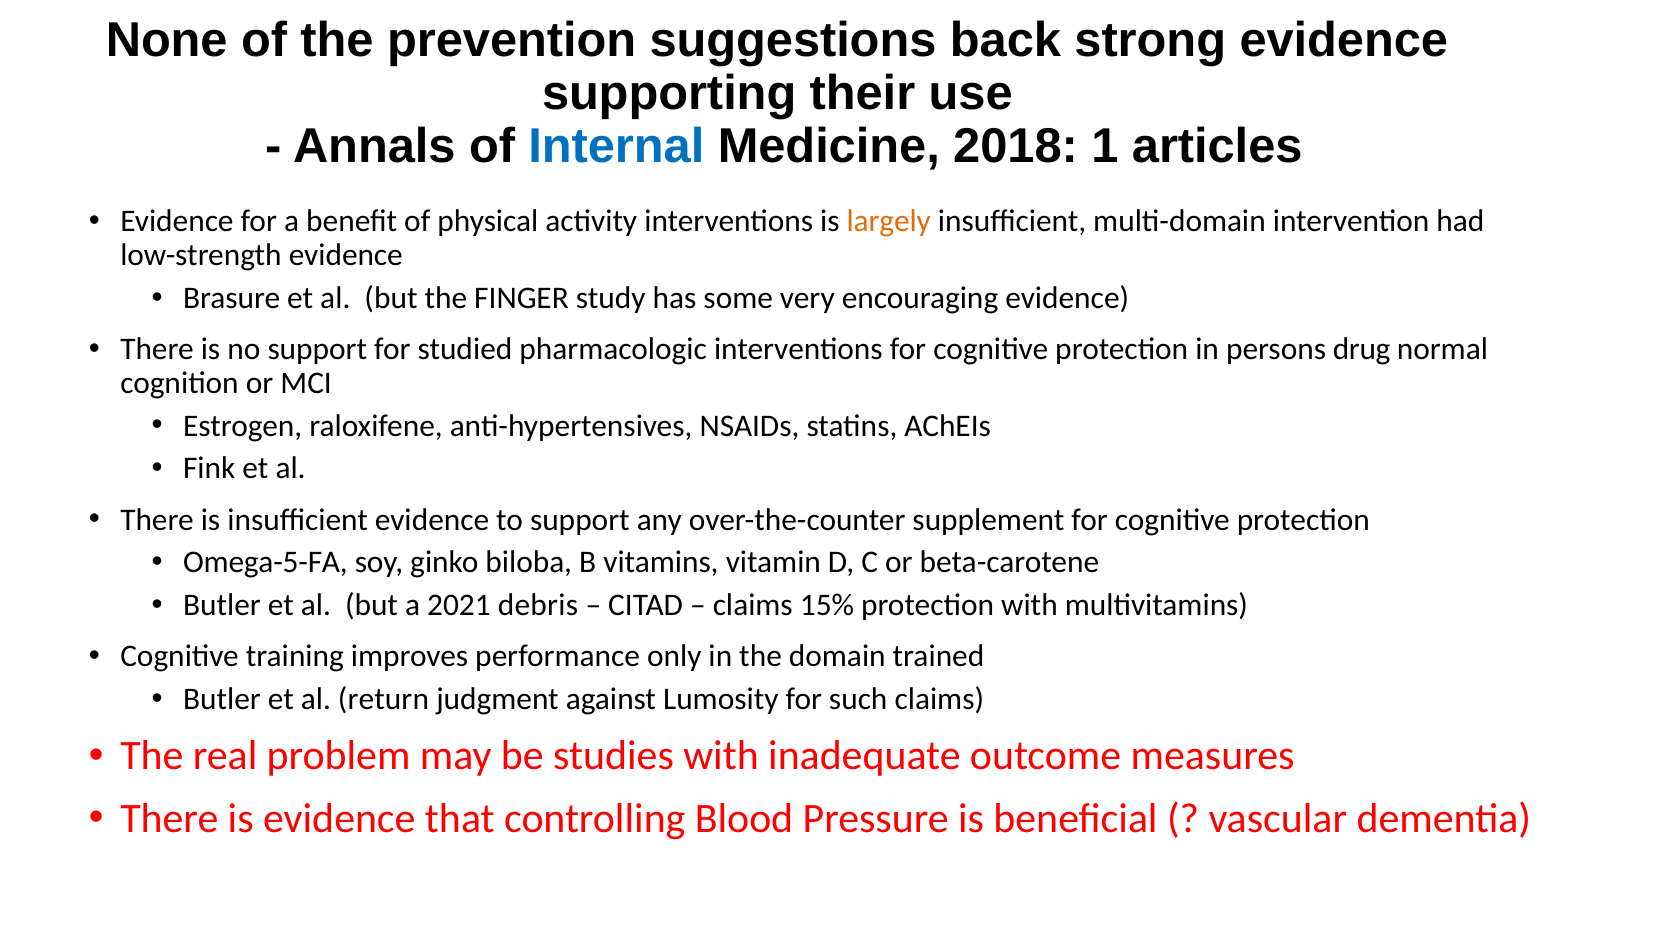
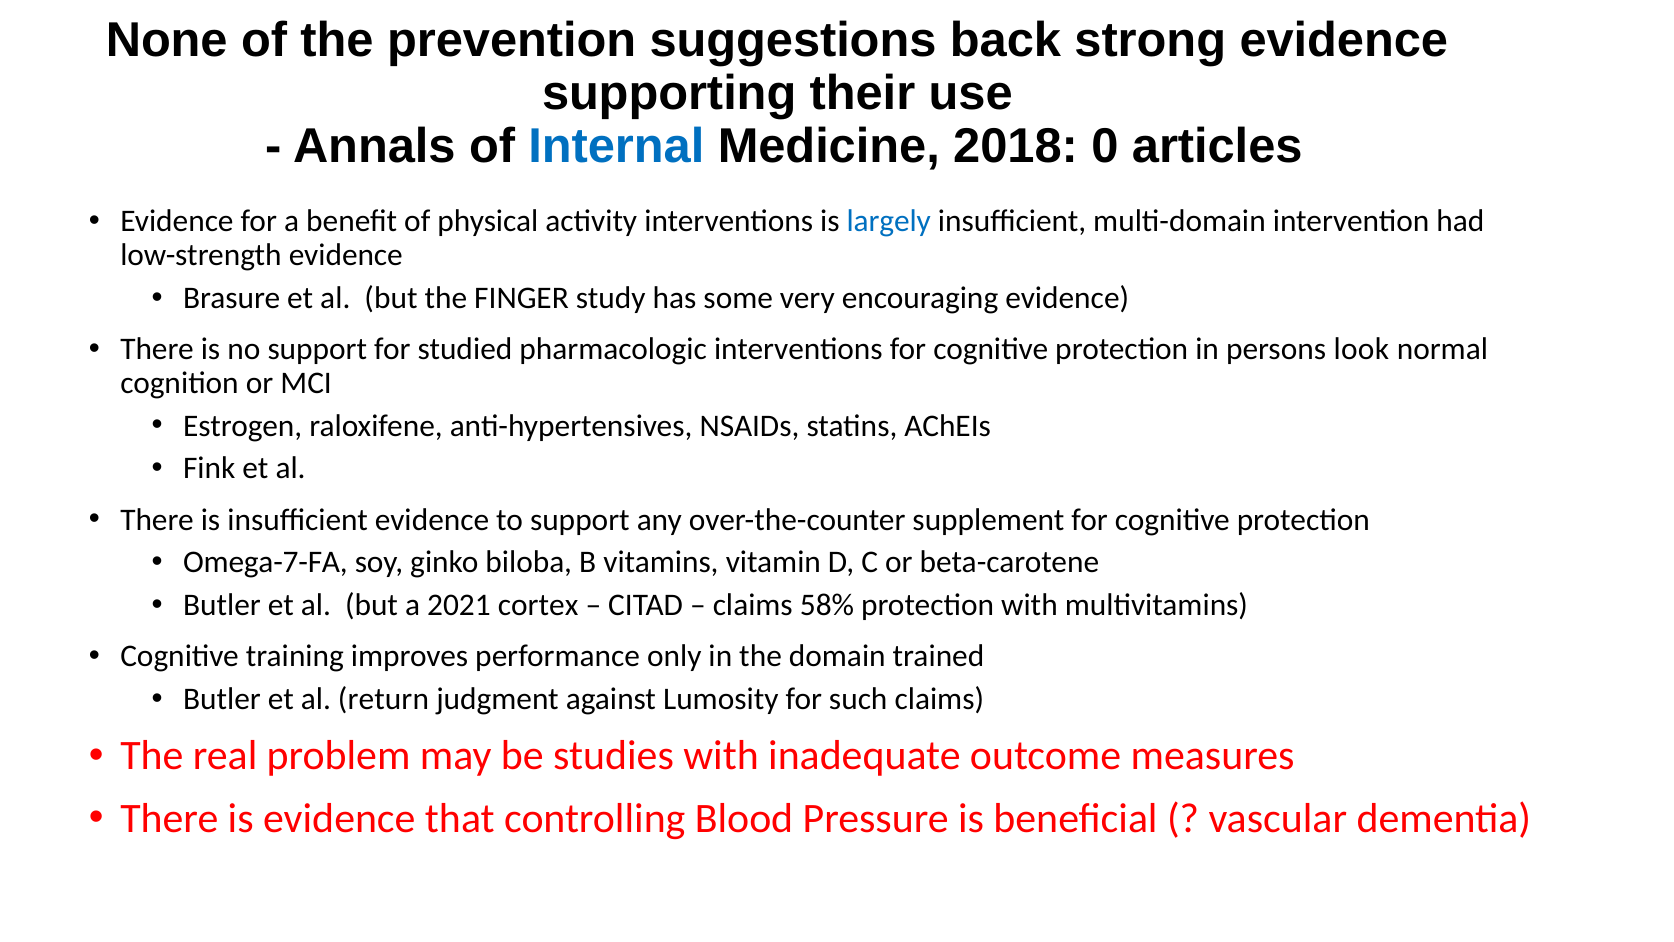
1: 1 -> 0 (1105, 146)
largely colour: orange -> blue (889, 221)
drug: drug -> look (1361, 349)
Omega-5-FA: Omega-5-FA -> Omega-7-FA (265, 562)
debris: debris -> cortex (538, 605)
15%: 15% -> 58% (827, 605)
